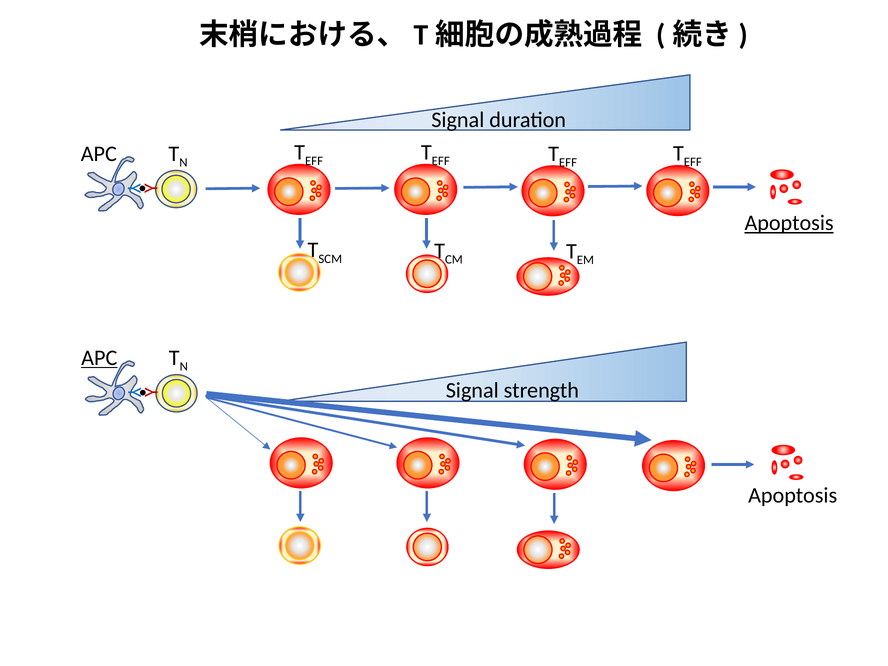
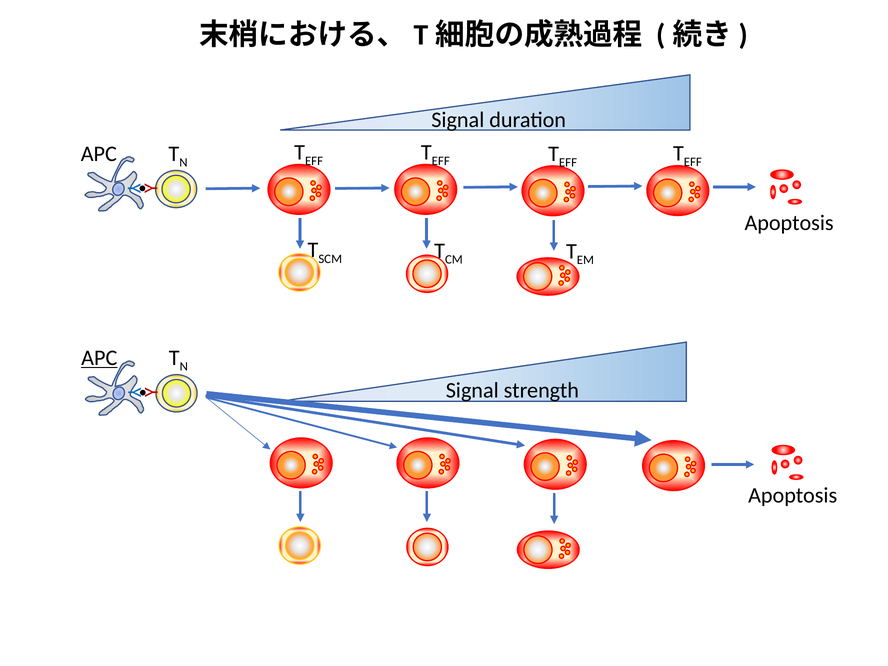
Apoptosis underline: present -> none (789, 223)
